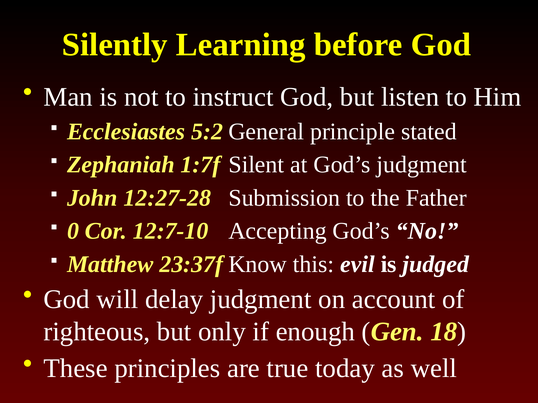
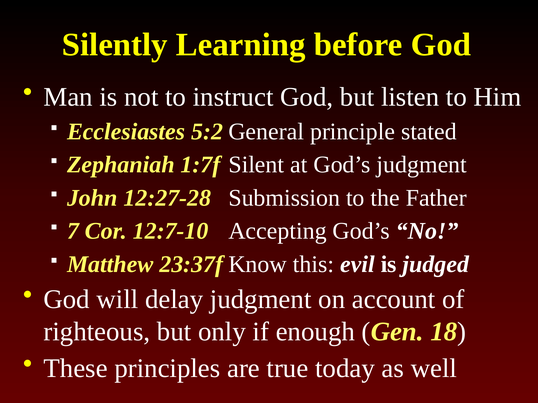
0: 0 -> 7 (73, 231)
